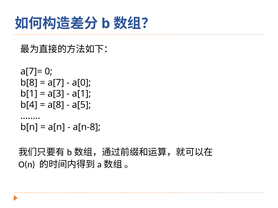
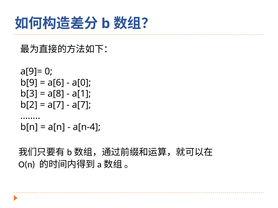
a[7]=: a[7]= -> a[9]= (31, 72)
b[8: b[8 -> b[9 (29, 83)
a[7: a[7 -> a[6 (56, 83)
b[1: b[1 -> b[3 (29, 94)
a[3: a[3 -> a[8 (56, 94)
b[4: b[4 -> b[2 (29, 105)
a[8: a[8 -> a[7 (56, 105)
a[5: a[5 -> a[7 (81, 105)
a[n-8: a[n-8 -> a[n-4 (87, 127)
